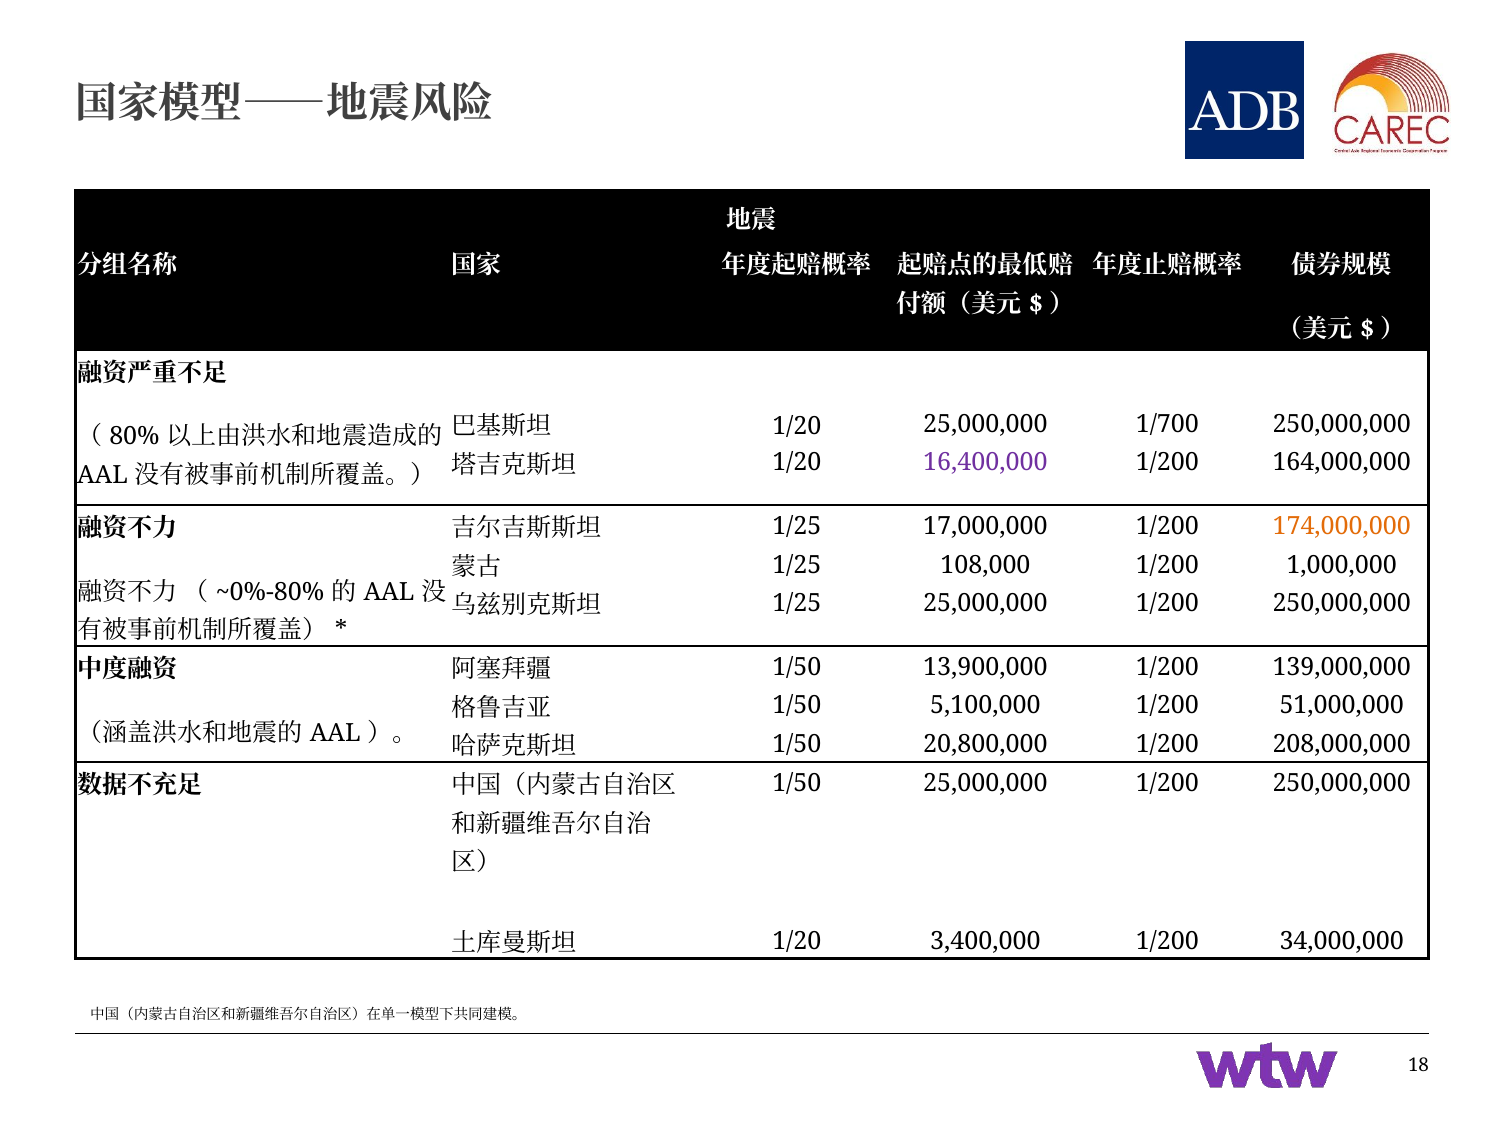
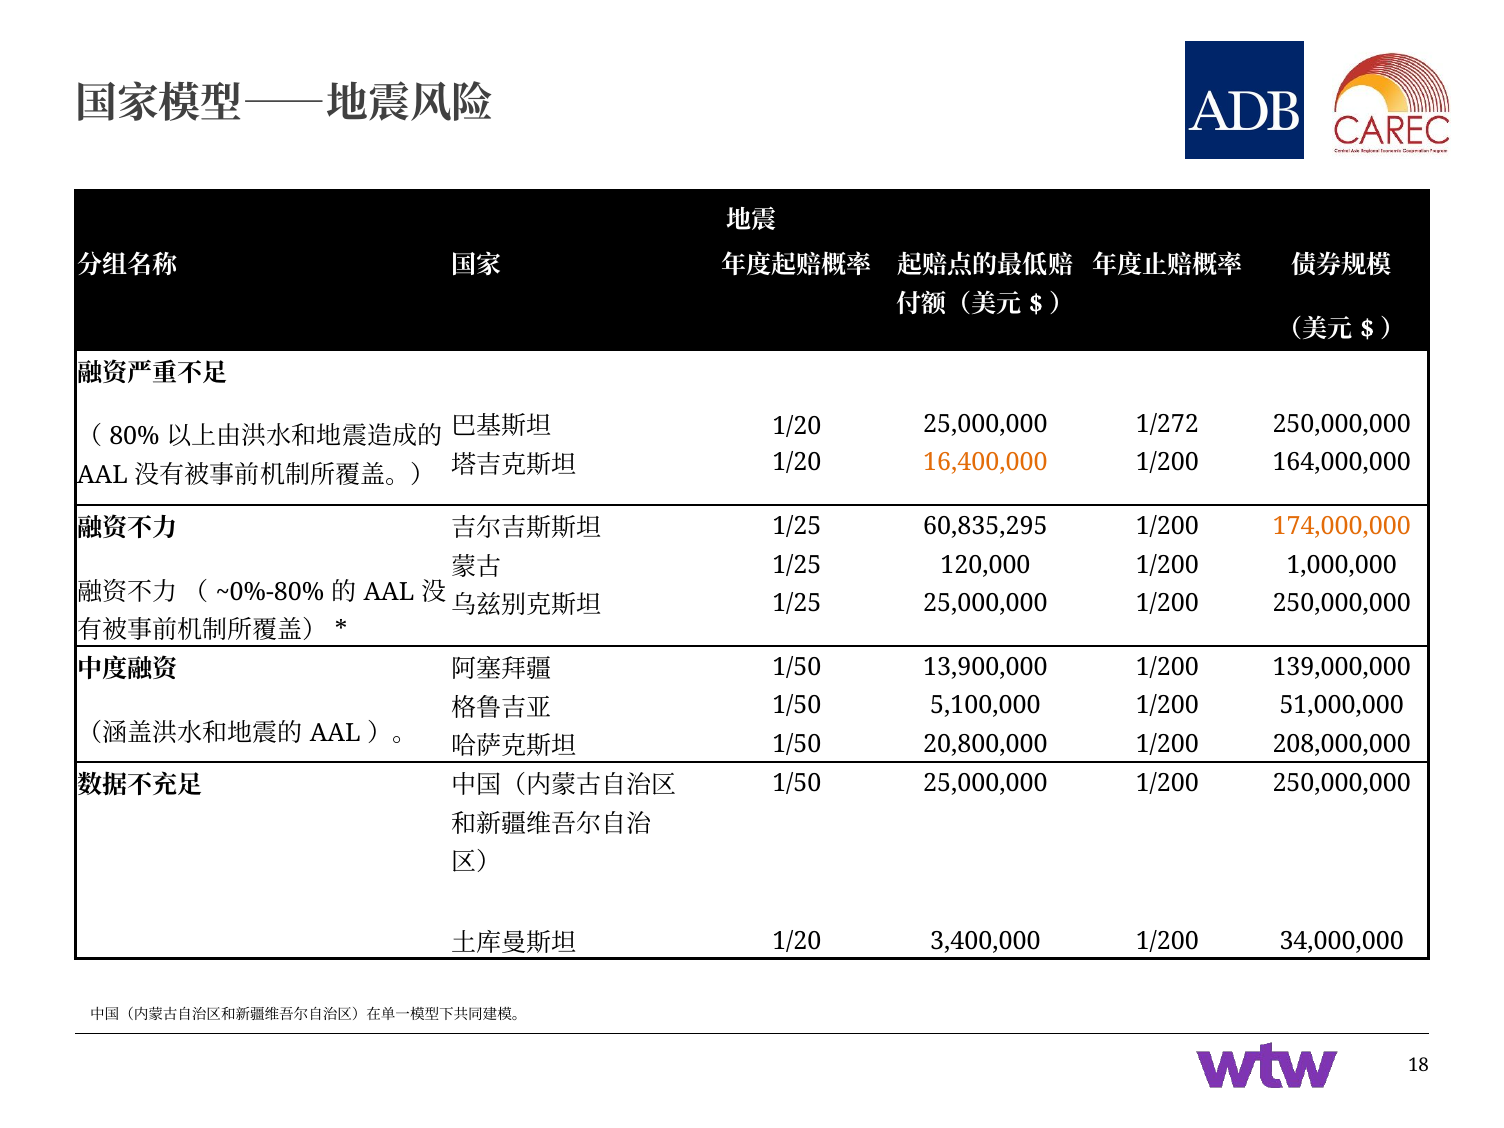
1/700: 1/700 -> 1/272 (1167, 424)
16,400,000 colour: purple -> orange (985, 463)
17,000,000: 17,000,000 -> 60,835,295 (985, 526)
108,000: 108,000 -> 120,000 (985, 565)
